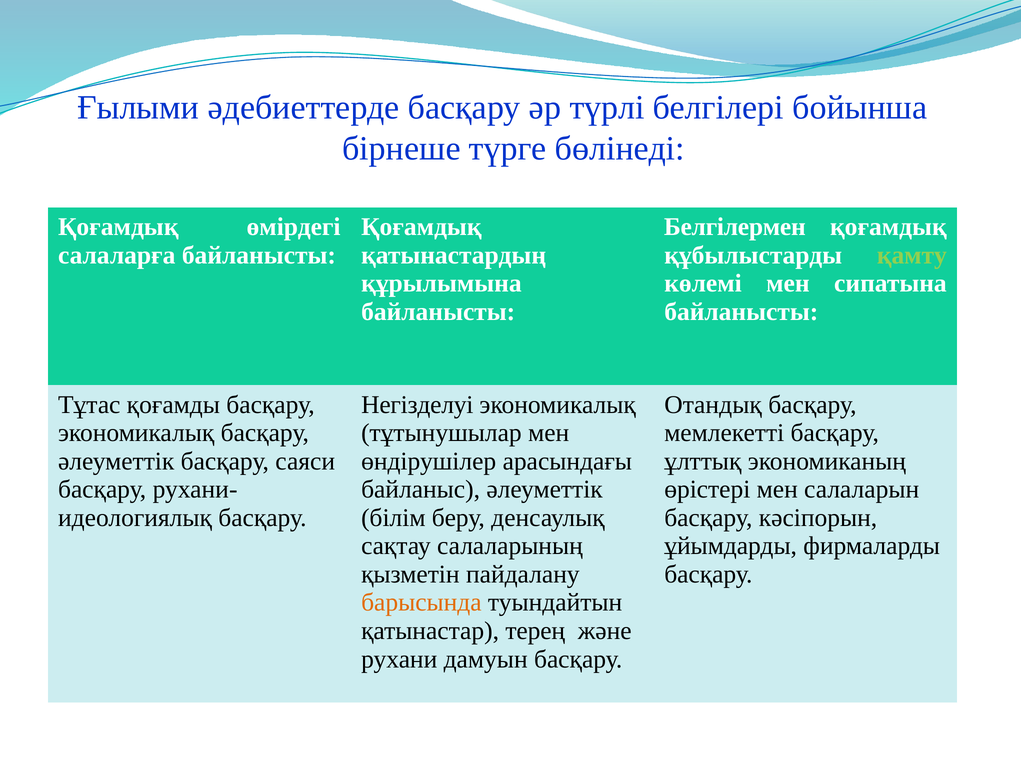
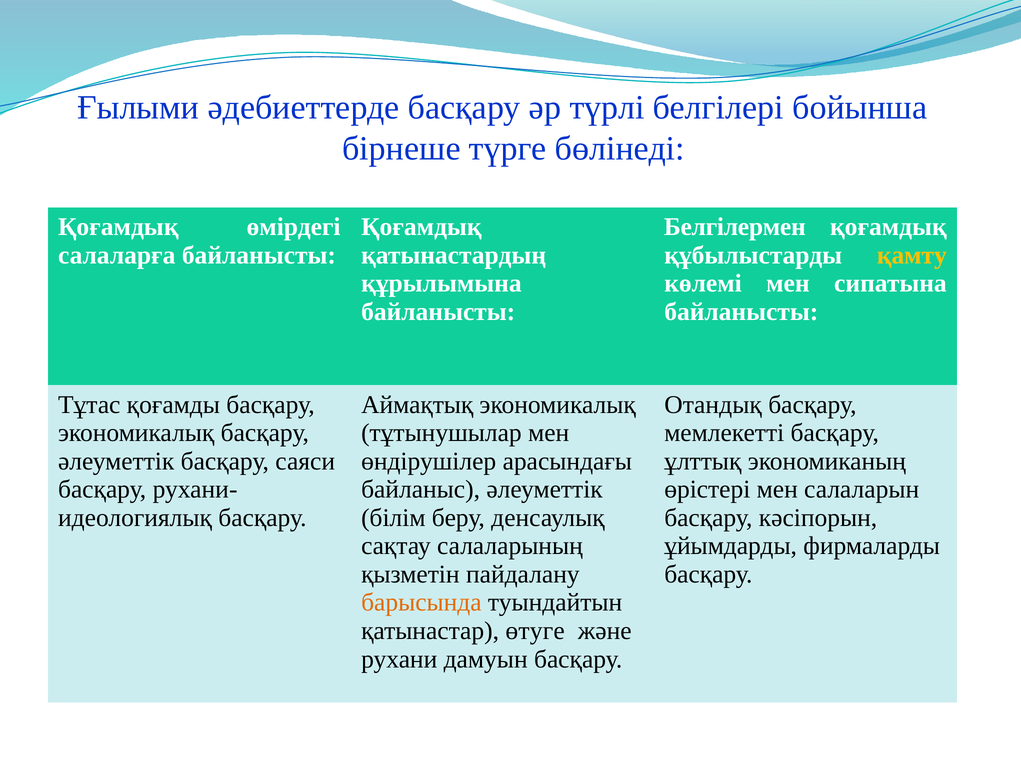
қамту colour: light green -> yellow (912, 255)
Негізделуі: Негізделуі -> Аймақтық (417, 405)
терең: терең -> өтуге (535, 631)
